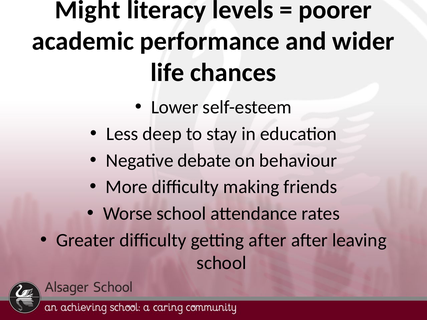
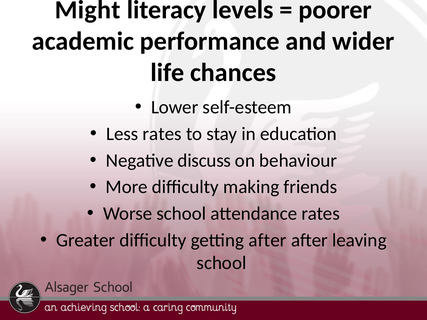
Less deep: deep -> rates (162, 134)
debate: debate -> discuss (204, 161)
